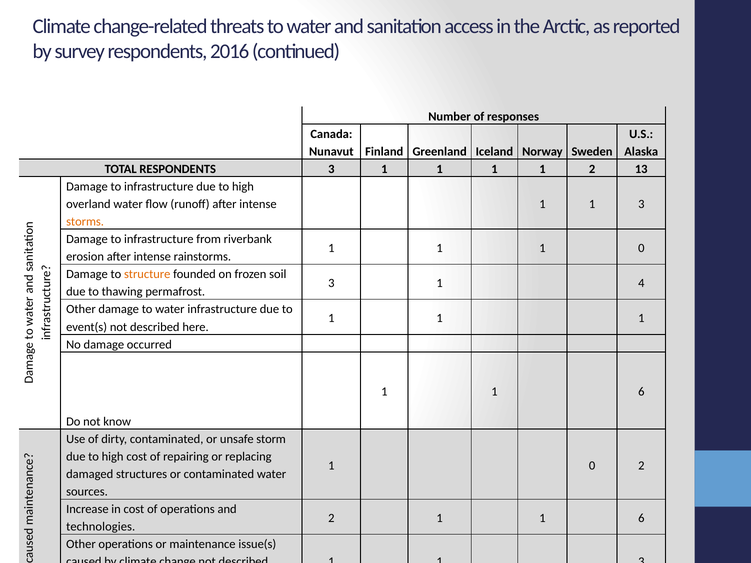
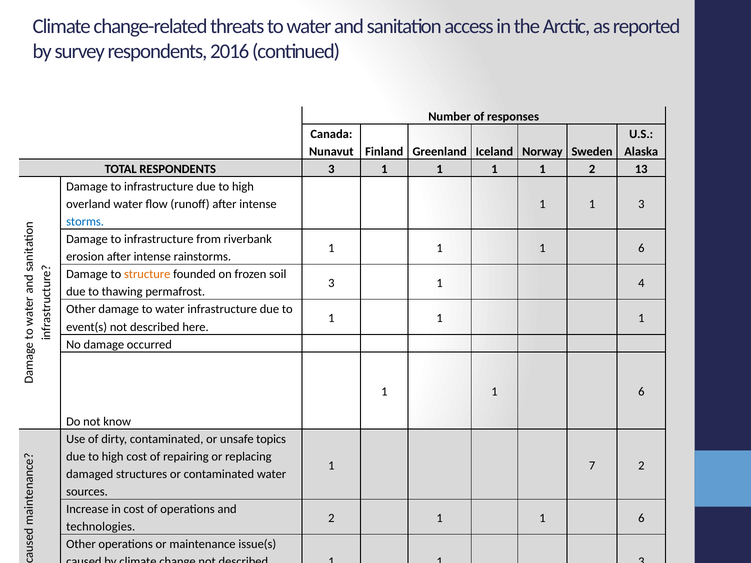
storms colour: orange -> blue (85, 222)
1 1 1 0: 0 -> 6 (641, 248)
storm: storm -> topics (271, 439)
0: 0 -> 7 (592, 466)
